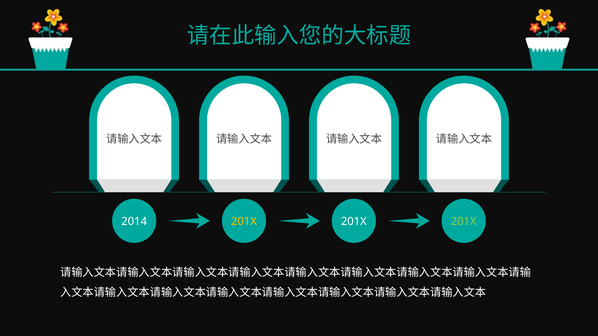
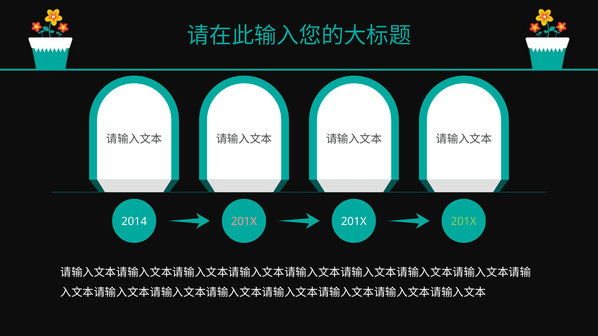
201X colour: yellow -> pink (244, 222)
